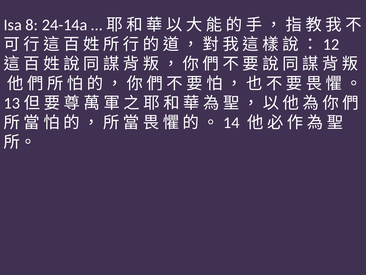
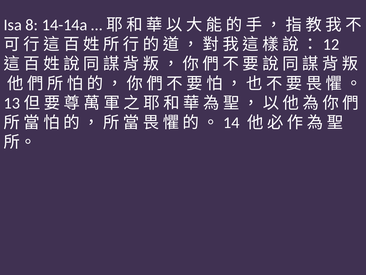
24-14a: 24-14a -> 14-14a (65, 25)
